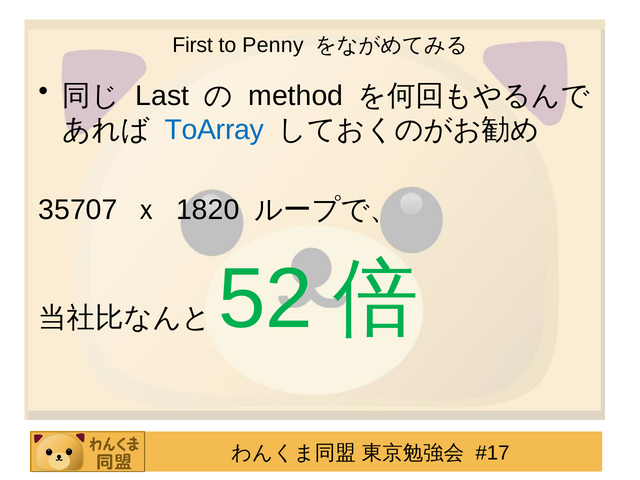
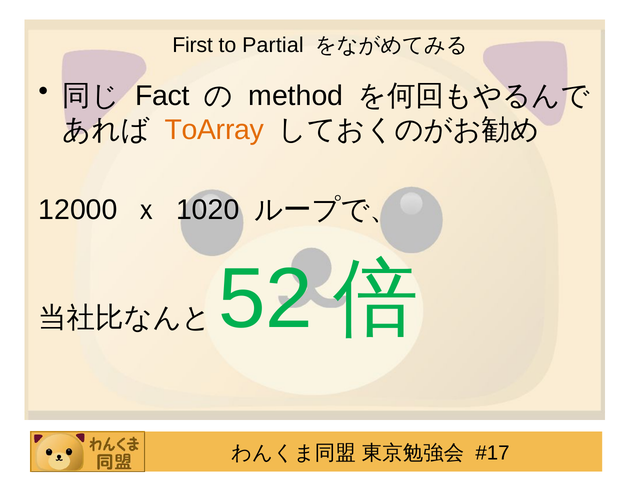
Penny: Penny -> Partial (273, 45)
Last: Last -> Fact (162, 96)
ToArray colour: blue -> orange (214, 130)
35707: 35707 -> 12000 (78, 210)
1820: 1820 -> 1020 (208, 210)
